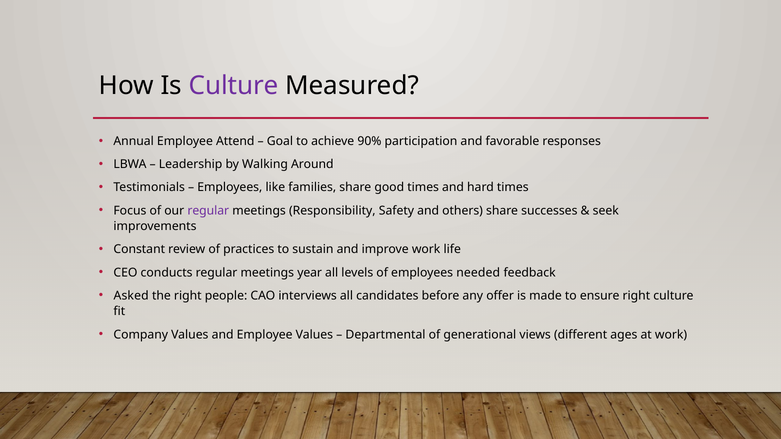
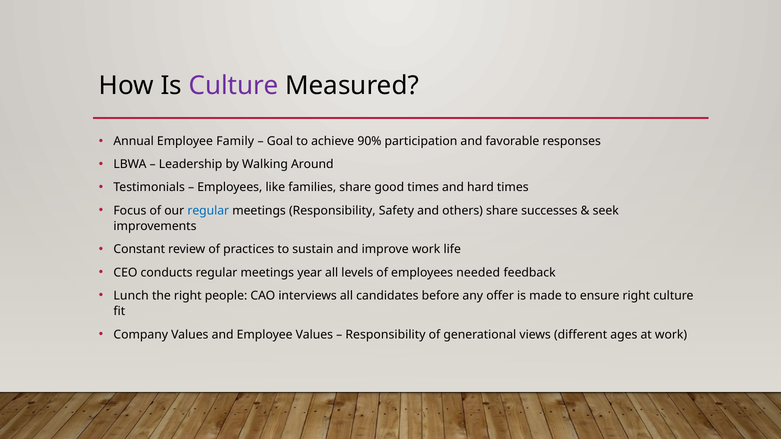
Attend: Attend -> Family (235, 141)
regular colour: purple -> blue (208, 211)
Asked: Asked -> Lunch (131, 296)
Departmental: Departmental -> Responsibility (385, 335)
